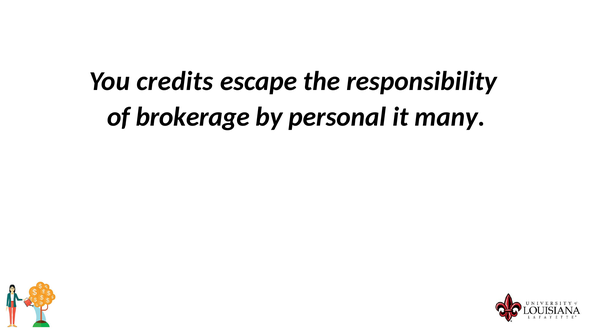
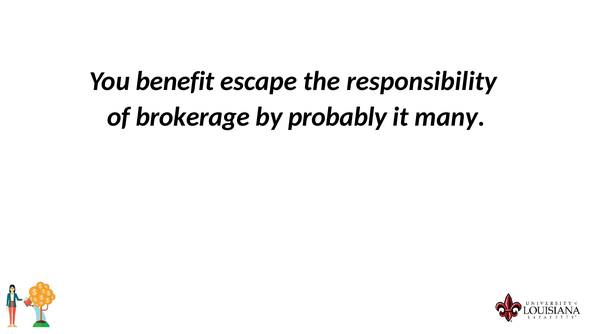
credits: credits -> benefit (175, 81)
personal: personal -> probably (338, 117)
